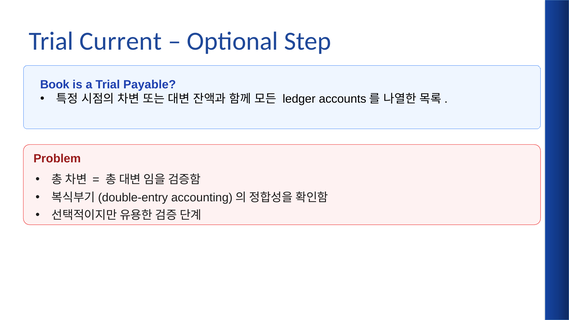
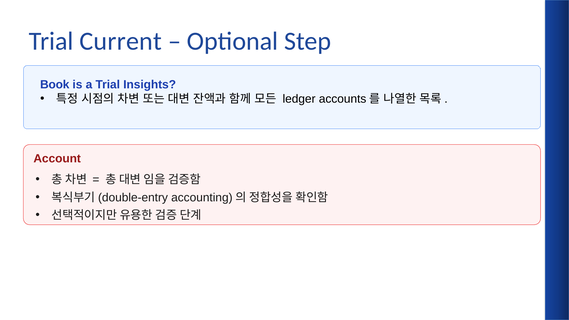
Payable: Payable -> Insights (150, 85)
Problem: Problem -> Account (57, 158)
